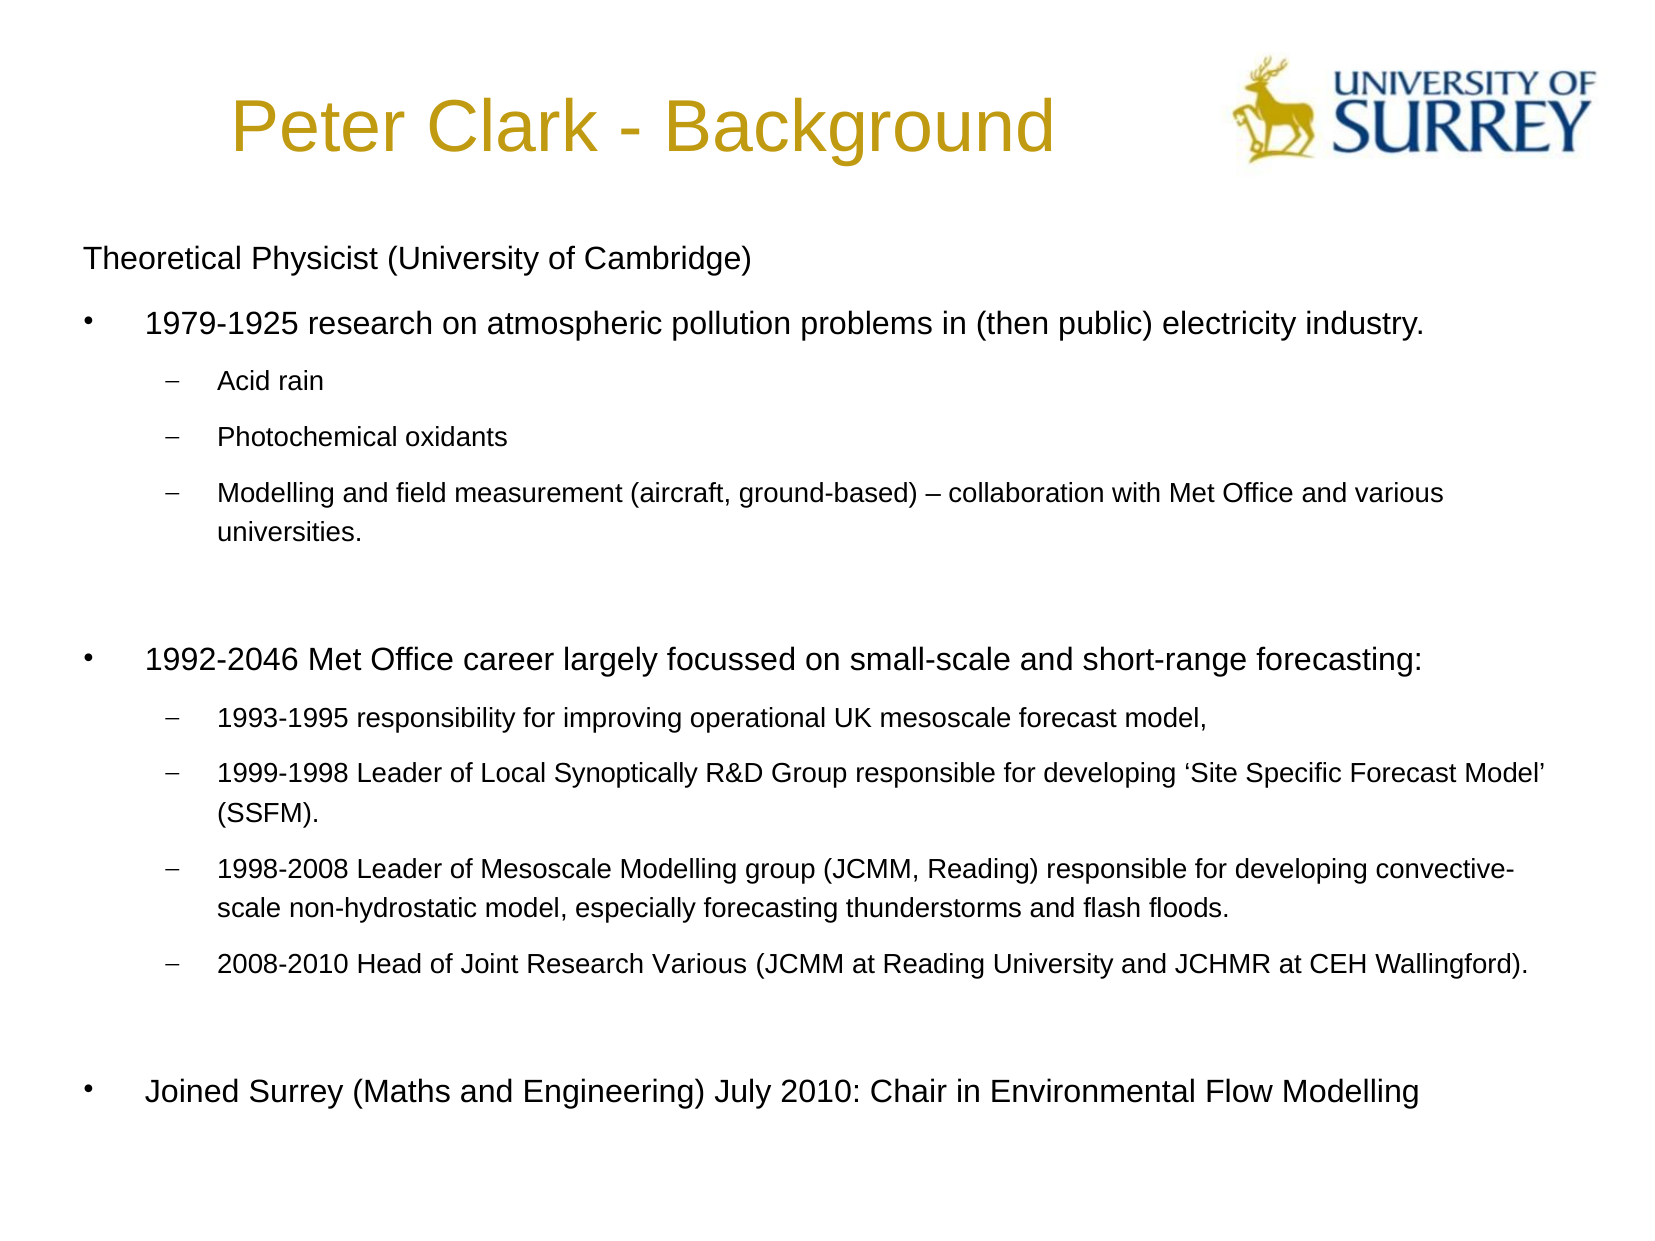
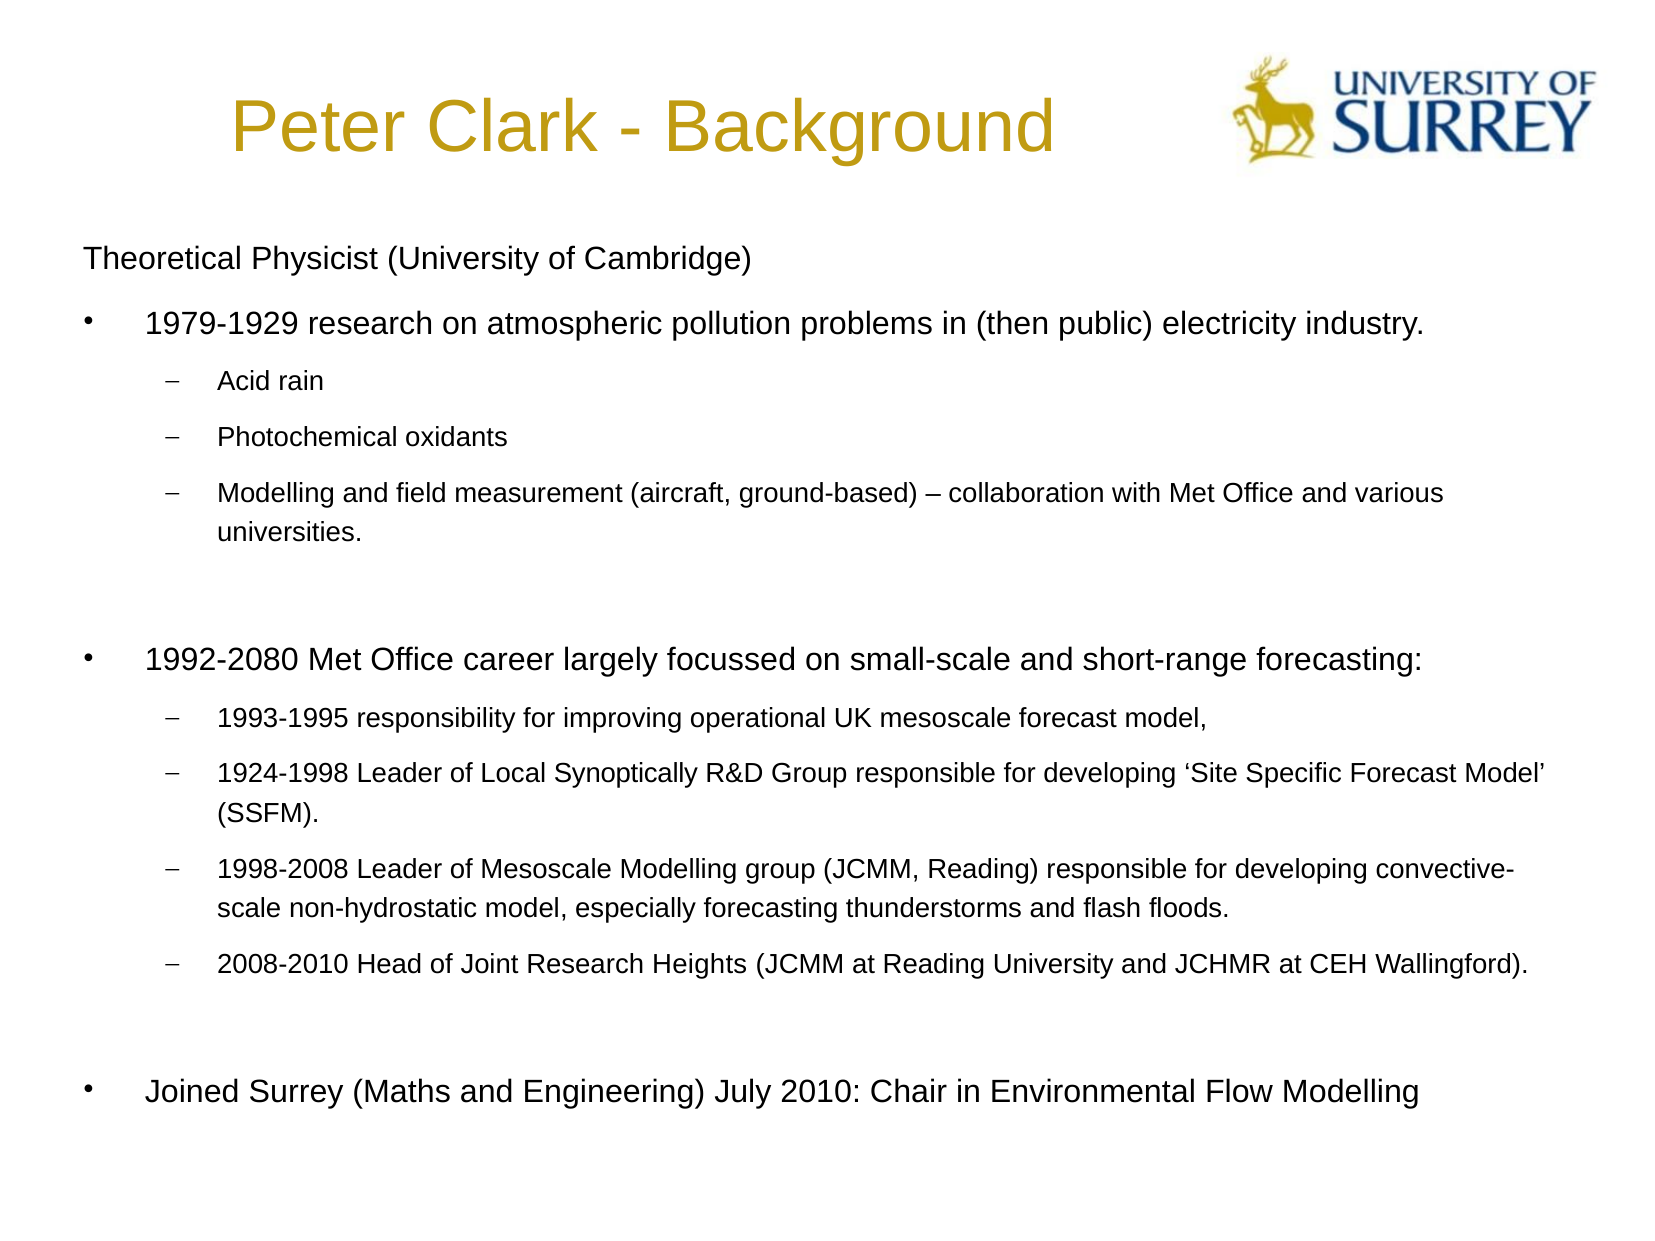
1979-1925: 1979-1925 -> 1979-1929 (222, 324)
1992-2046: 1992-2046 -> 1992-2080 (222, 660)
1999-1998: 1999-1998 -> 1924-1998 (283, 774)
Research Various: Various -> Heights (700, 965)
